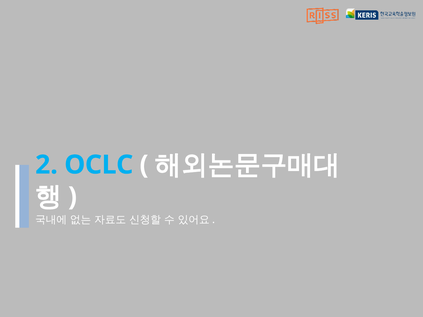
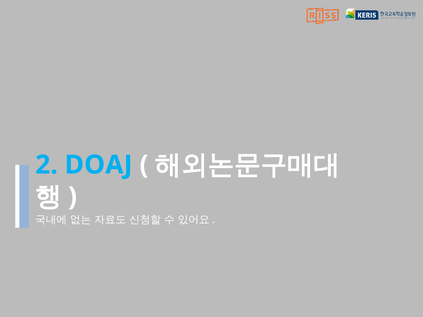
OCLC: OCLC -> DOAJ (99, 165)
